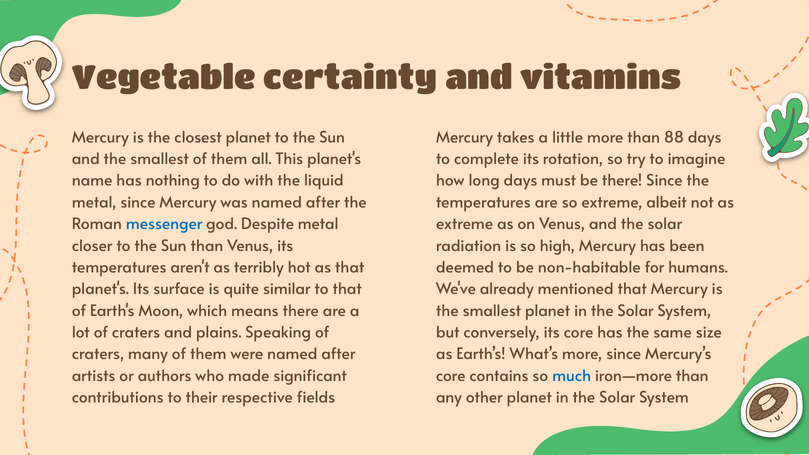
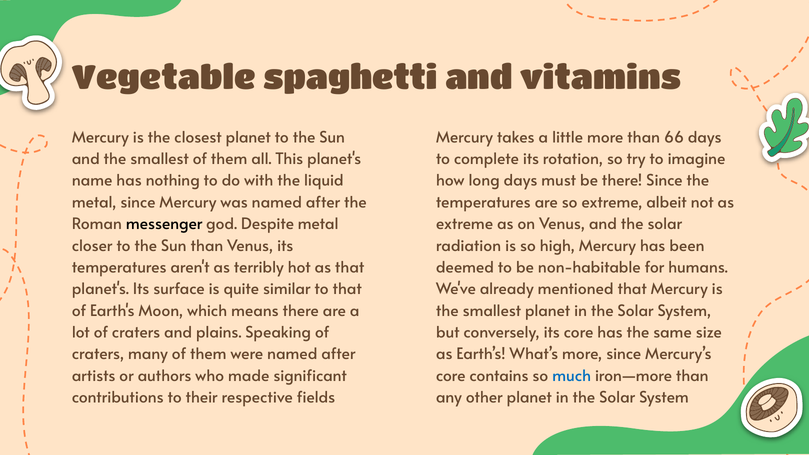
certainty: certainty -> spaghetti (351, 78)
88: 88 -> 66 (674, 137)
messenger colour: blue -> black (164, 224)
